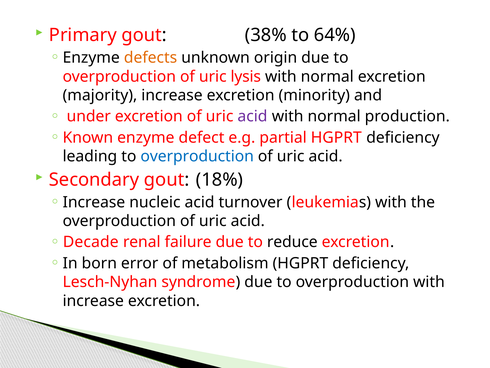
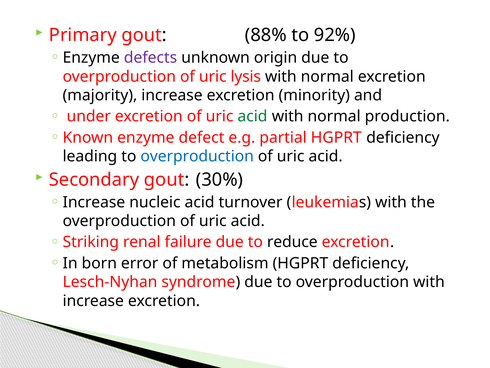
38%: 38% -> 88% (266, 35)
64%: 64% -> 92% (335, 35)
defects colour: orange -> purple (151, 58)
acid colour: purple -> green (252, 116)
18%: 18% -> 30% (220, 179)
Decade: Decade -> Striking (91, 242)
